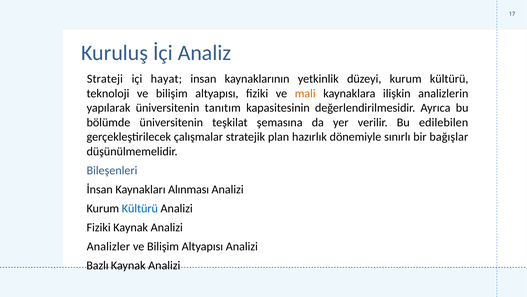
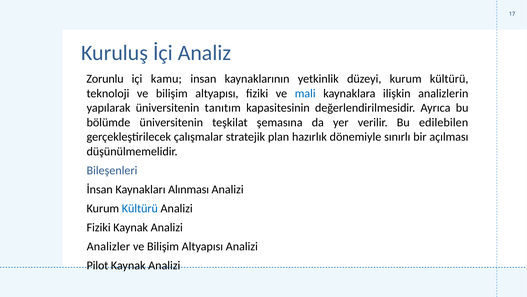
Strateji: Strateji -> Zorunlu (105, 79)
hayat: hayat -> kamu (166, 79)
mali colour: orange -> blue (305, 93)
bağışlar: bağışlar -> açılması (449, 137)
Bazlı: Bazlı -> Pilot (97, 265)
